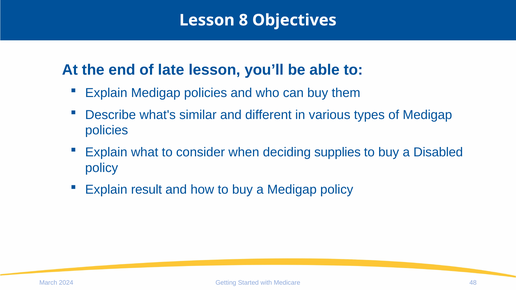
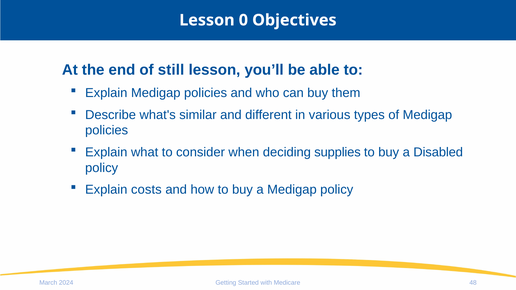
8: 8 -> 0 (243, 20)
late: late -> still (171, 70)
result: result -> costs (146, 190)
